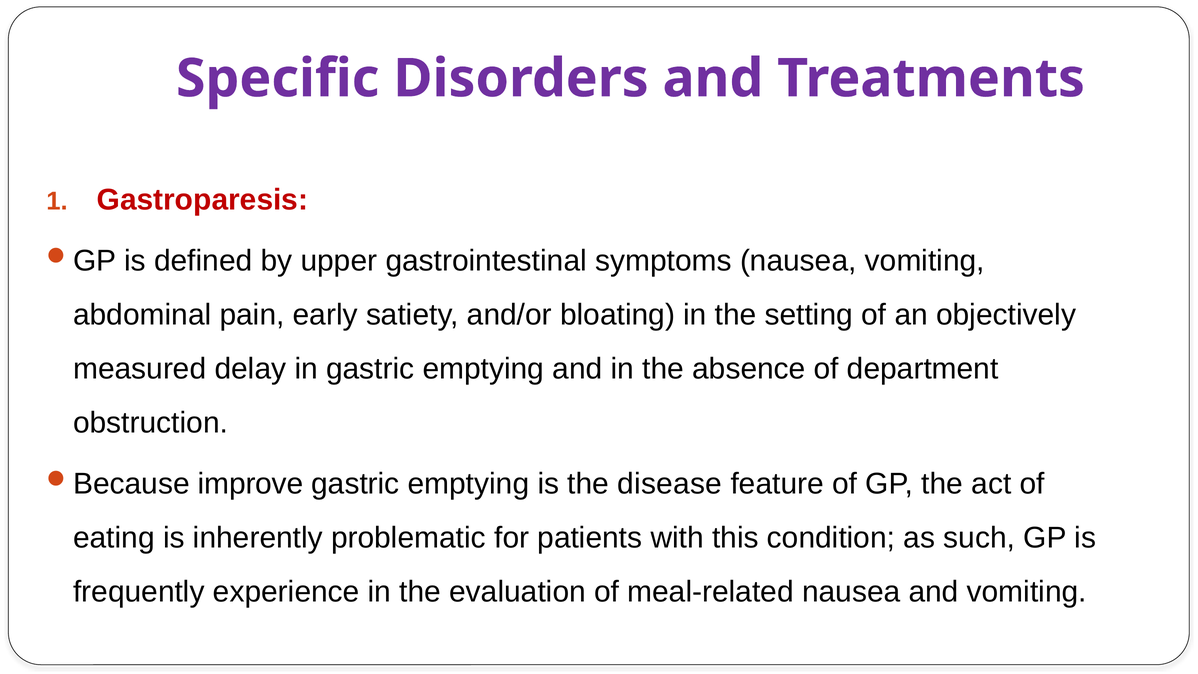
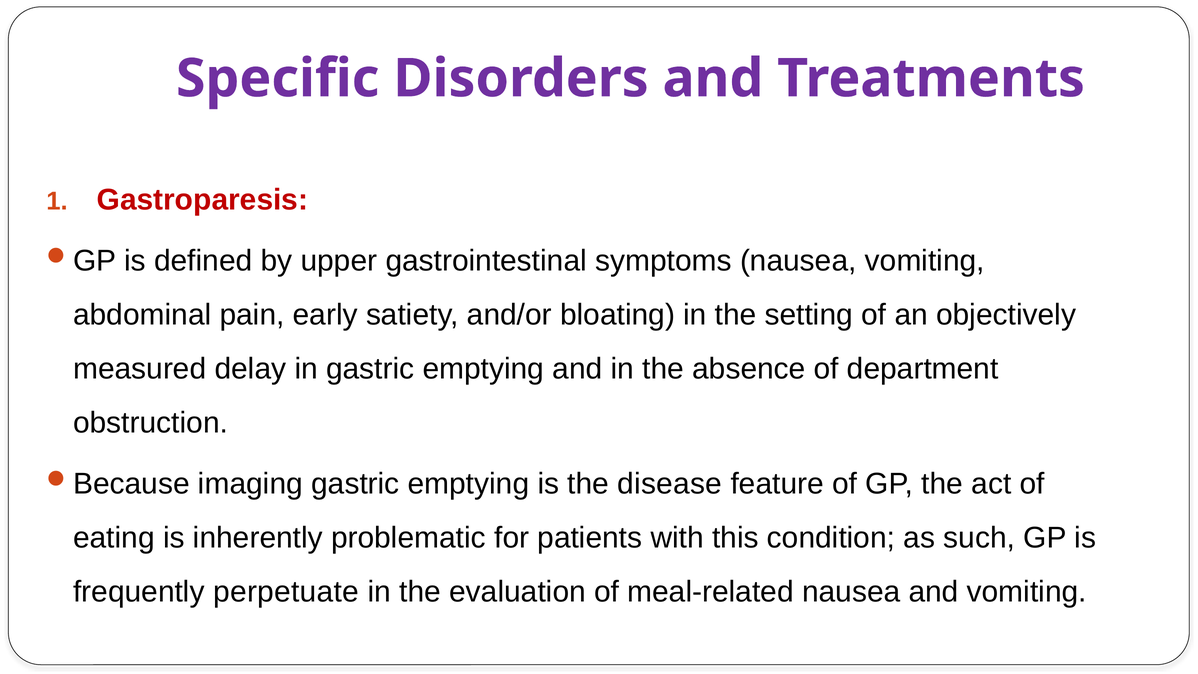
improve: improve -> imaging (250, 484)
experience: experience -> perpetuate (286, 592)
